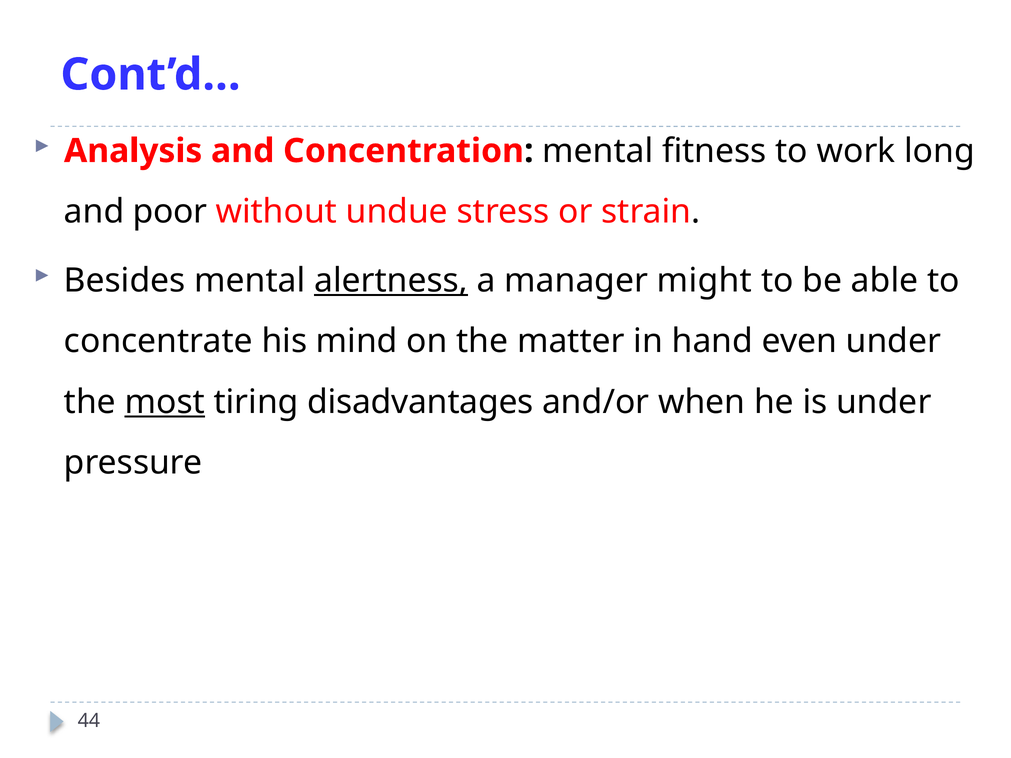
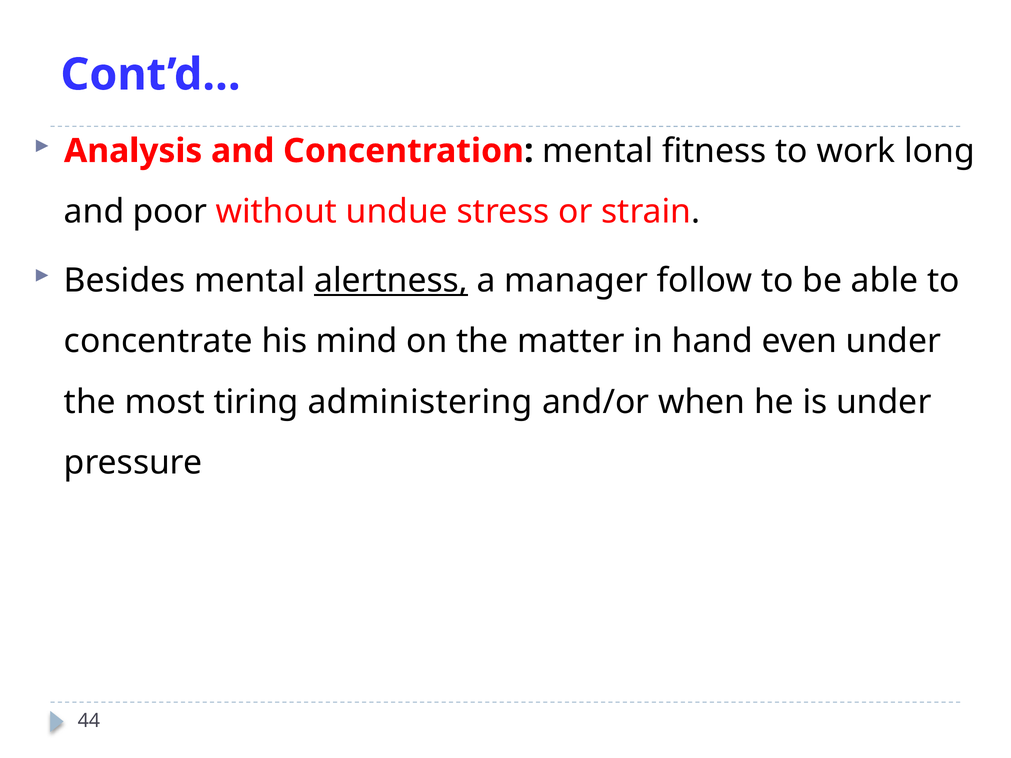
might: might -> follow (705, 281)
most underline: present -> none (165, 402)
disadvantages: disadvantages -> administering (420, 402)
